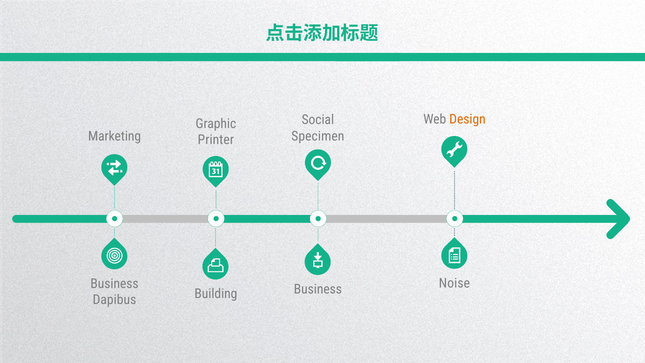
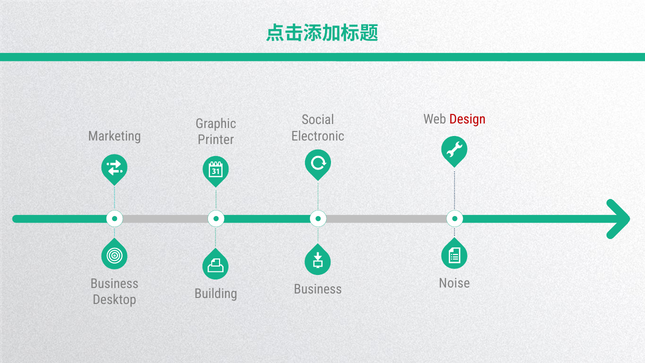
Design colour: orange -> red (468, 119)
Specimen: Specimen -> Electronic (318, 136)
Dapibus: Dapibus -> Desktop (115, 300)
